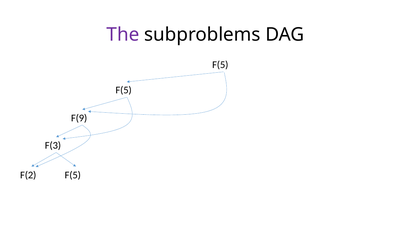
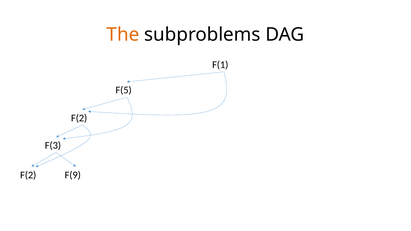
The colour: purple -> orange (123, 35)
F(5: F(5 -> F(1 (220, 65)
F(9: F(9 -> F(2 (79, 118)
F(2 F(5: F(5 -> F(9 (73, 175)
